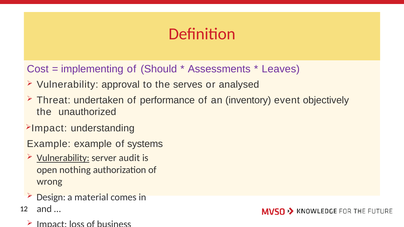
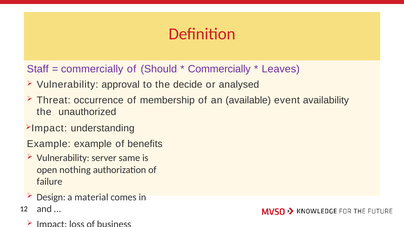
Cost: Cost -> Staff (38, 69)
implementing: implementing -> commercially (92, 69)
Assessments: Assessments -> Commercially (219, 69)
serves: serves -> decide (188, 85)
undertaken: undertaken -> occurrence (99, 100)
performance: performance -> membership (167, 100)
inventory: inventory -> available (248, 100)
objectively: objectively -> availability (326, 100)
systems: systems -> benefits (145, 144)
Vulnerability underline: present -> none (63, 158)
audit: audit -> same (129, 158)
wrong: wrong -> failure (50, 182)
